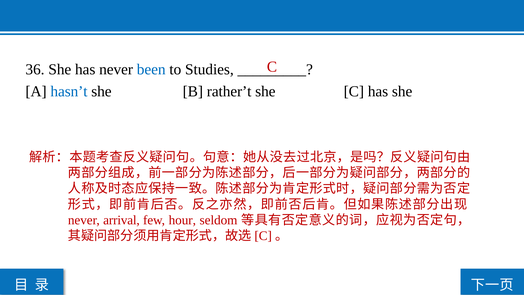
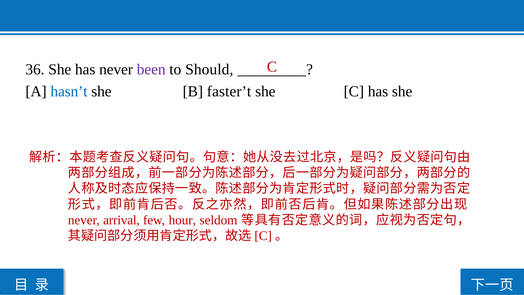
been colour: blue -> purple (151, 69)
Studies: Studies -> Should (209, 69)
rather’t: rather’t -> faster’t (229, 91)
